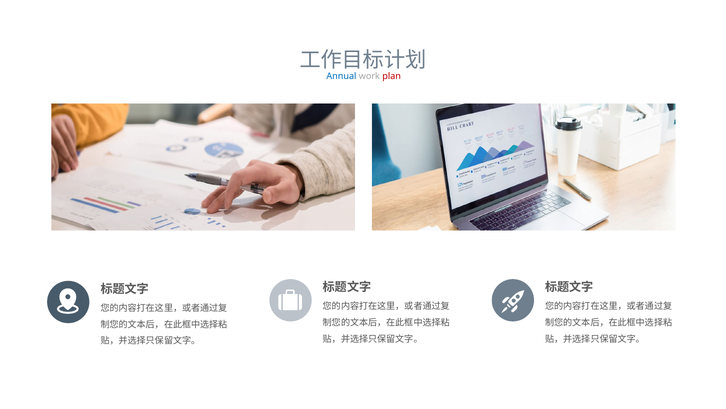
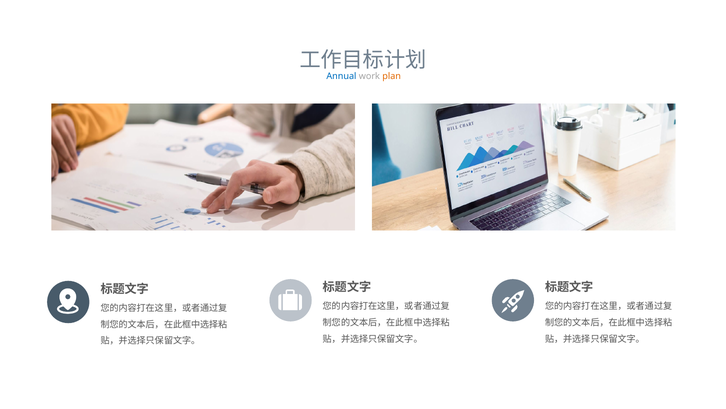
plan colour: red -> orange (392, 76)
